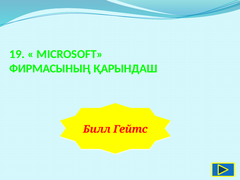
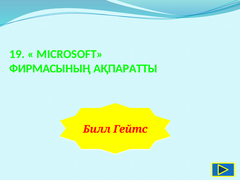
ҚАРЫНДАШ: ҚАРЫНДАШ -> АҚПАРАТТЫ (125, 69)
